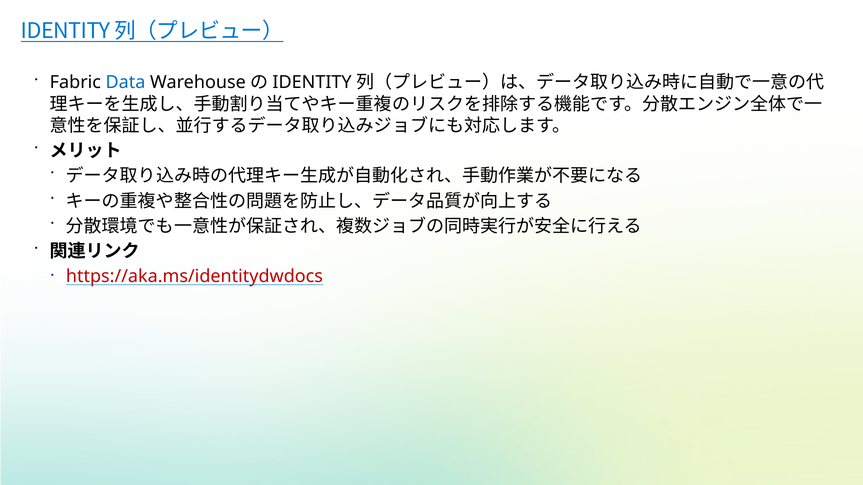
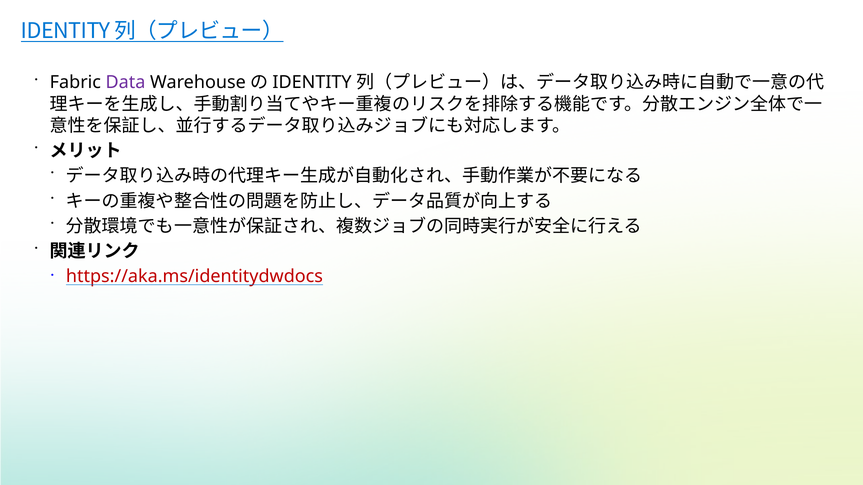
Data colour: blue -> purple (126, 83)
